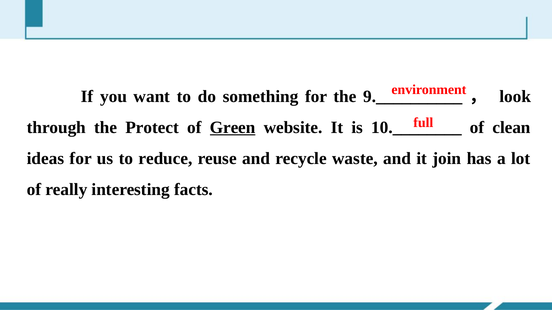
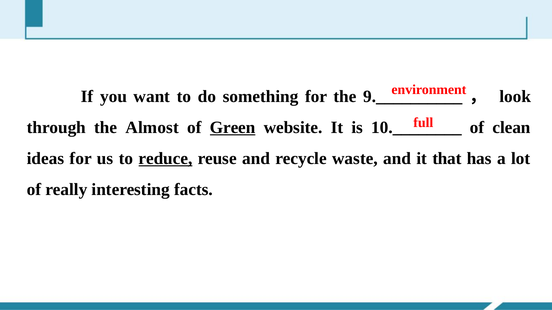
Protect: Protect -> Almost (152, 128)
reduce underline: none -> present (165, 159)
join: join -> that (447, 159)
